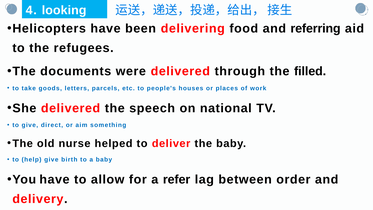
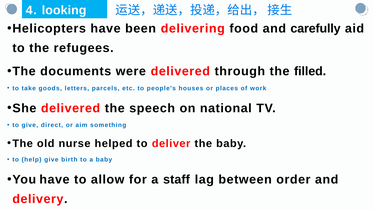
referring: referring -> carefully (316, 29)
refer: refer -> staff (176, 179)
